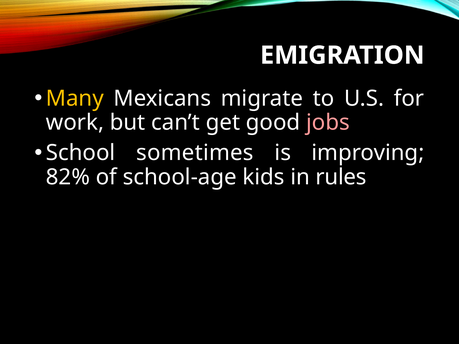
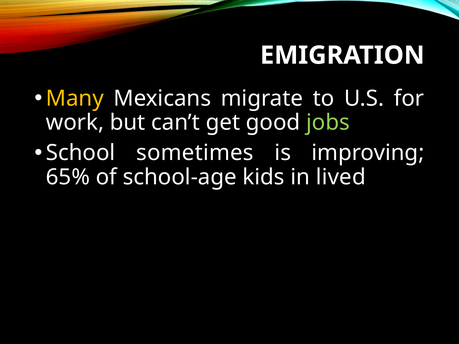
jobs colour: pink -> light green (328, 123)
82%: 82% -> 65% (68, 177)
rules: rules -> lived (341, 177)
